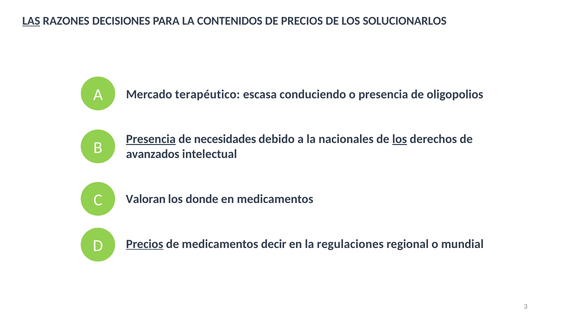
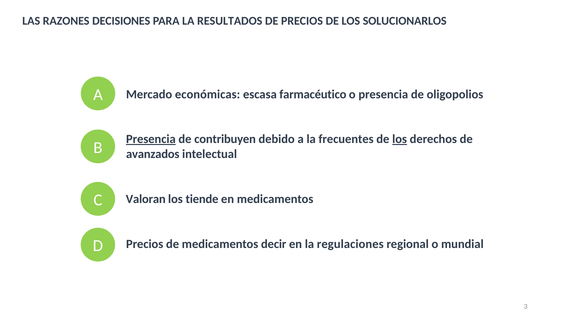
LAS underline: present -> none (31, 21)
CONTENIDOS: CONTENIDOS -> RESULTADOS (230, 21)
terapéutico: terapéutico -> económicas (208, 94)
conduciendo: conduciendo -> farmacéutico (313, 94)
necesidades: necesidades -> contribuyen (225, 139)
nacionales: nacionales -> frecuentes (346, 139)
donde: donde -> tiende (202, 199)
Precios underline: present -> none (145, 244)
